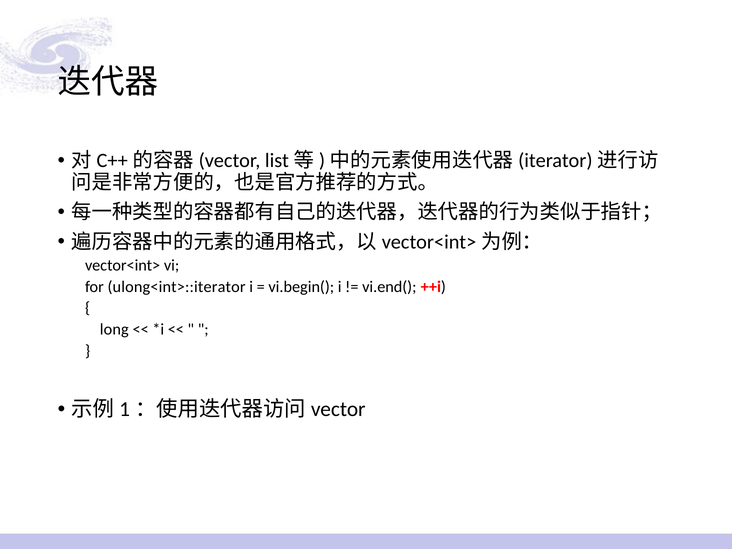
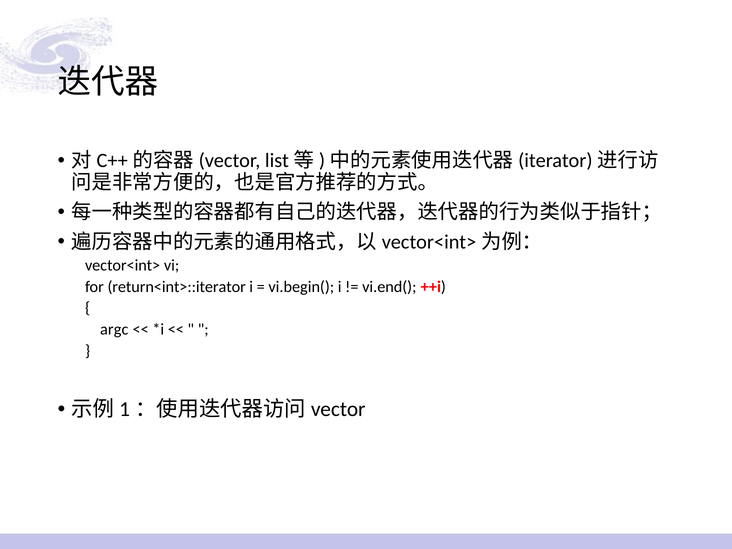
ulong<int>::iterator: ulong<int>::iterator -> return<int>::iterator (177, 287)
long: long -> argc (114, 329)
